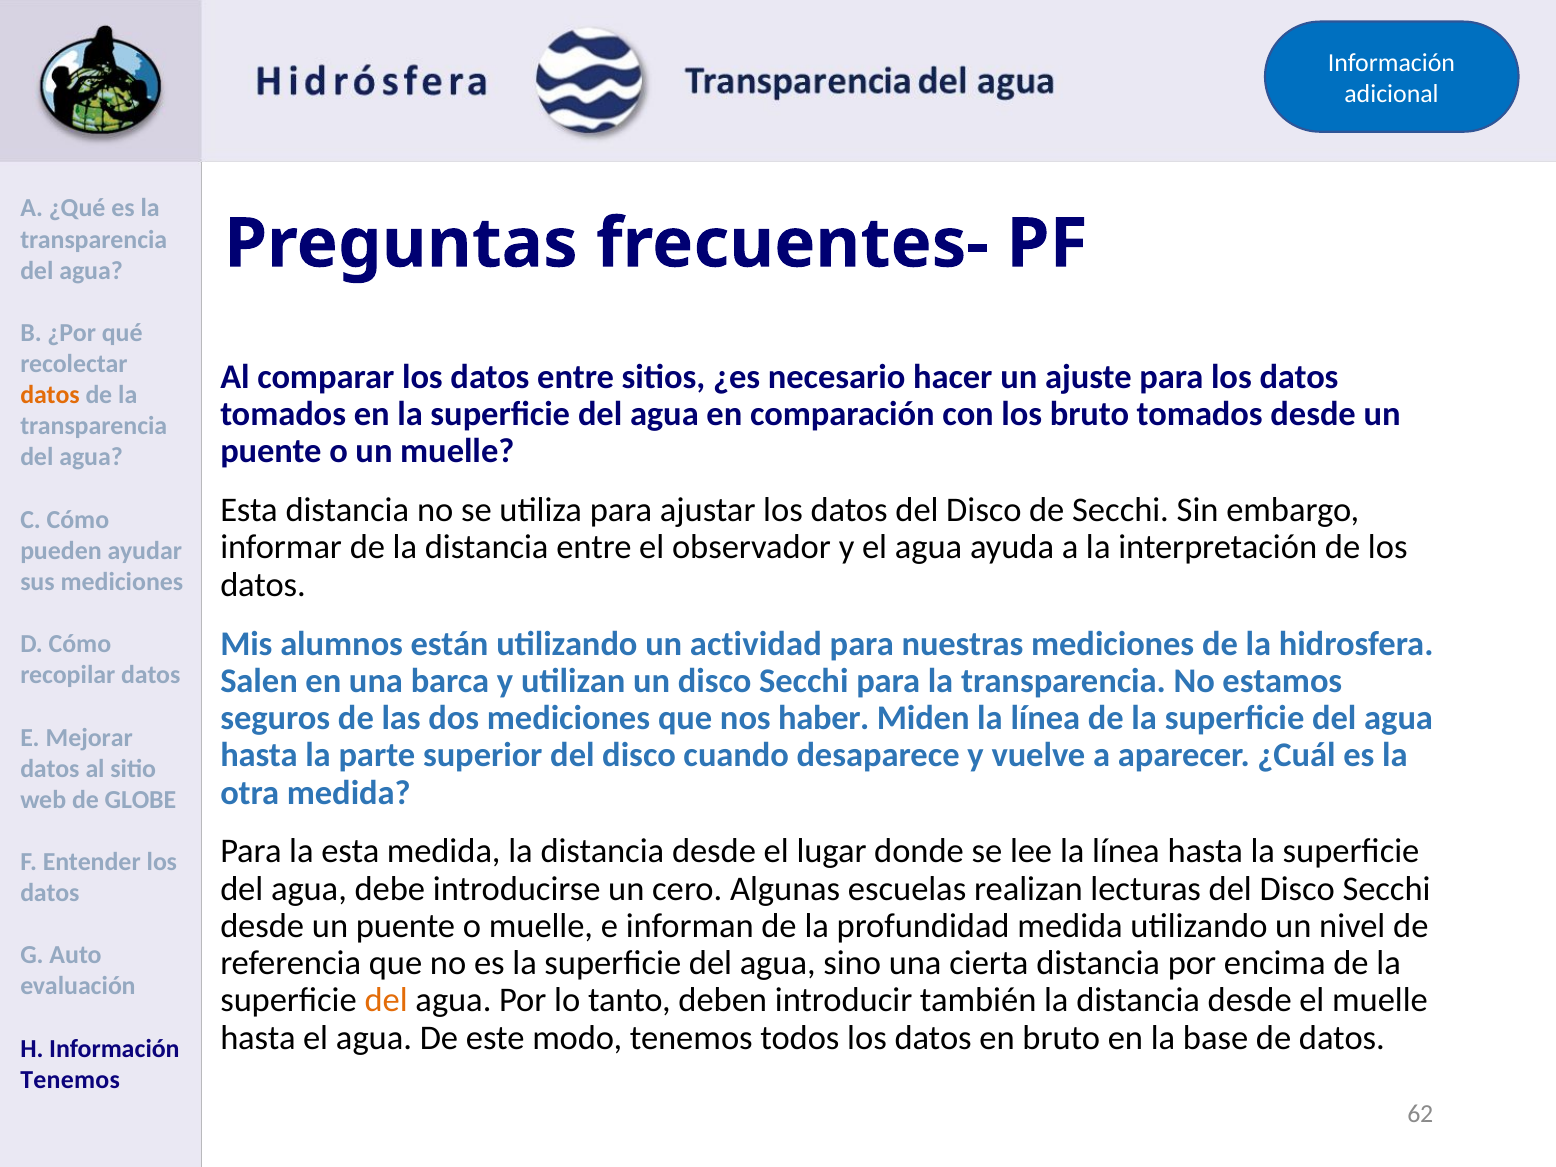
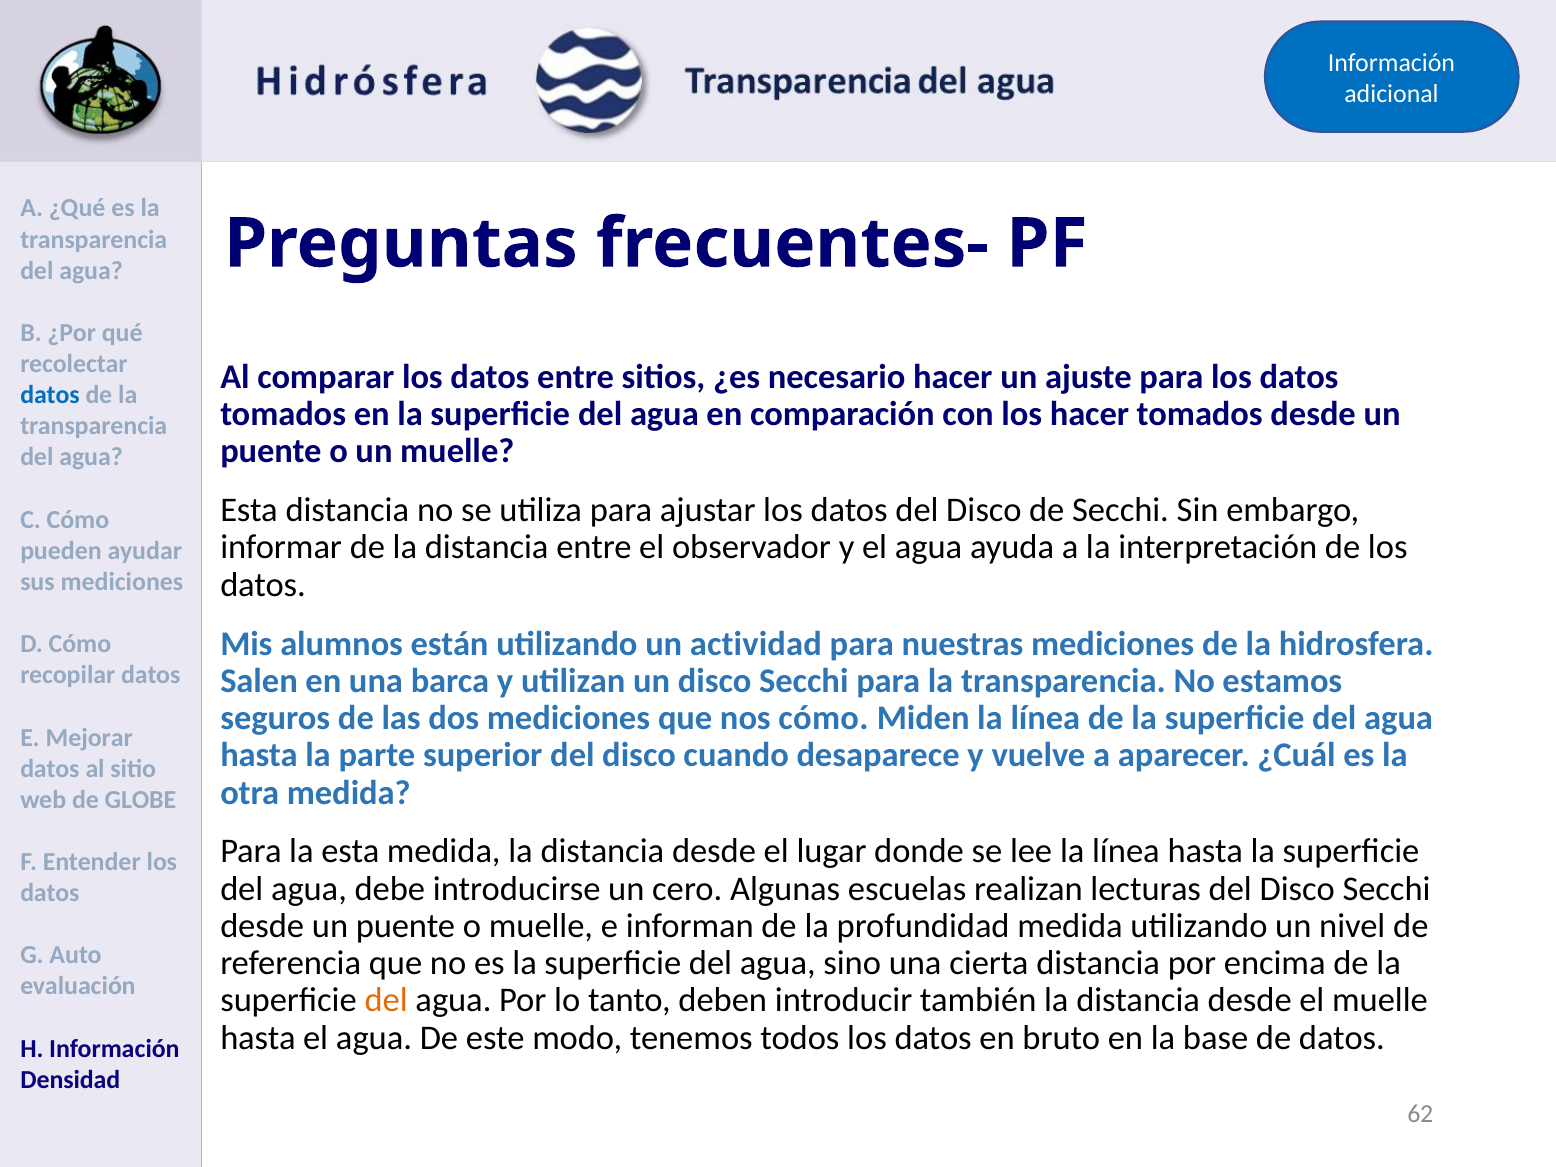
datos colour: orange -> blue (50, 395)
los bruto: bruto -> hacer (1090, 414)
nos haber: haber -> cómo (824, 718)
Tenemos: Tenemos -> Densidad (70, 1080)
